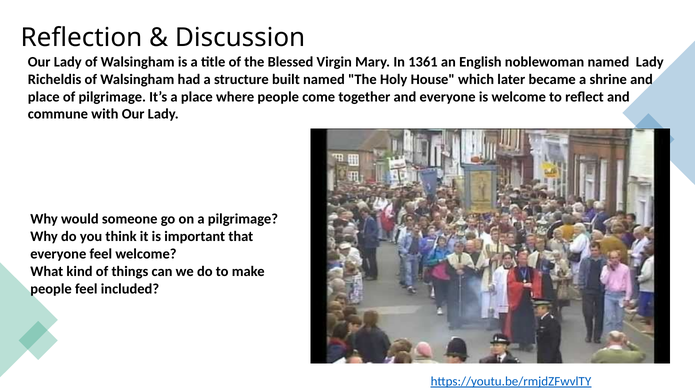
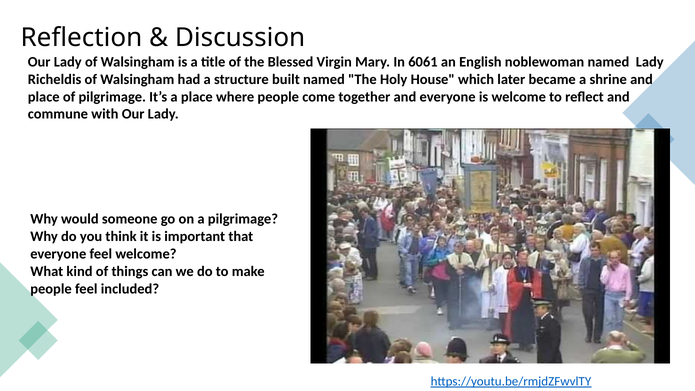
1361: 1361 -> 6061 (423, 62)
